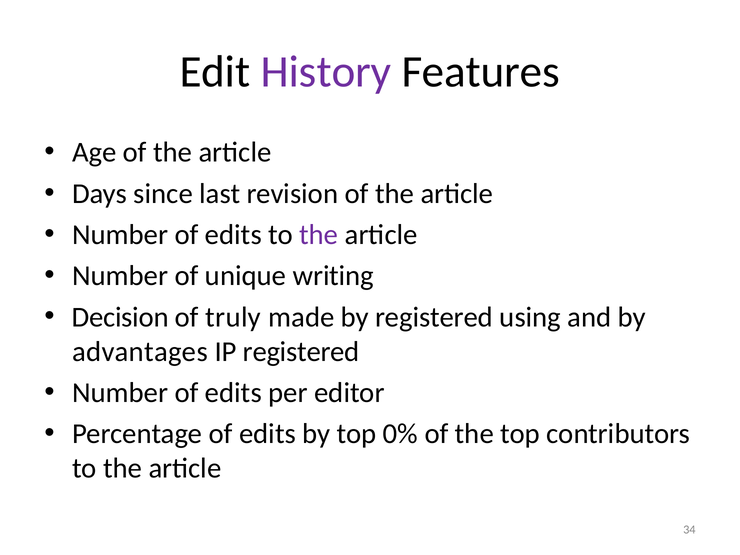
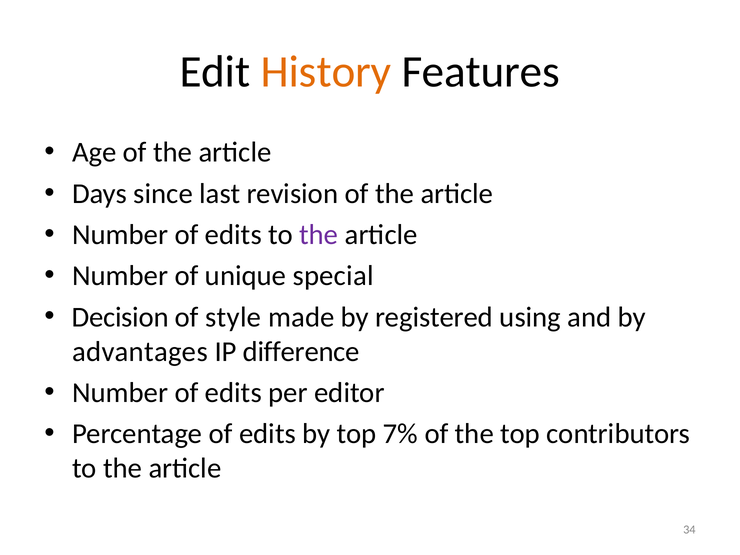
History colour: purple -> orange (326, 72)
writing: writing -> special (333, 276)
truly: truly -> style (233, 317)
IP registered: registered -> difference (301, 352)
0%: 0% -> 7% (400, 434)
